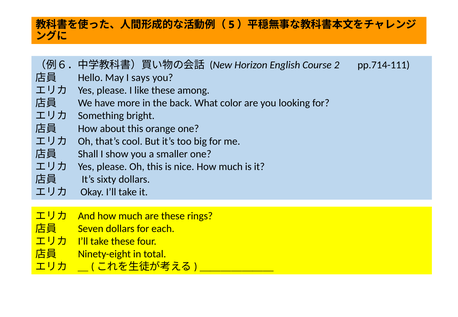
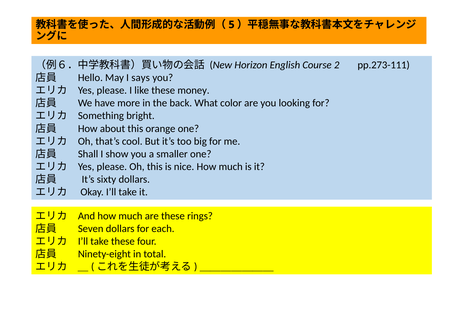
pp.714-111: pp.714-111 -> pp.273-111 (384, 65)
among: among -> money (193, 91)
